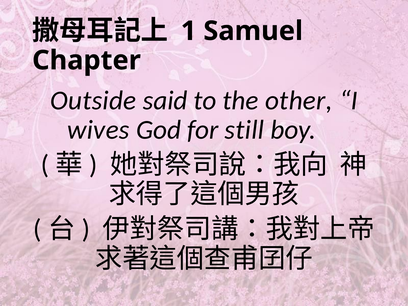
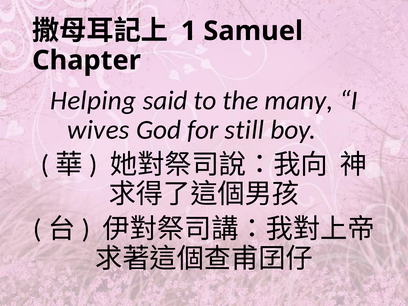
Outside: Outside -> Helping (93, 100)
other: other -> many (299, 100)
